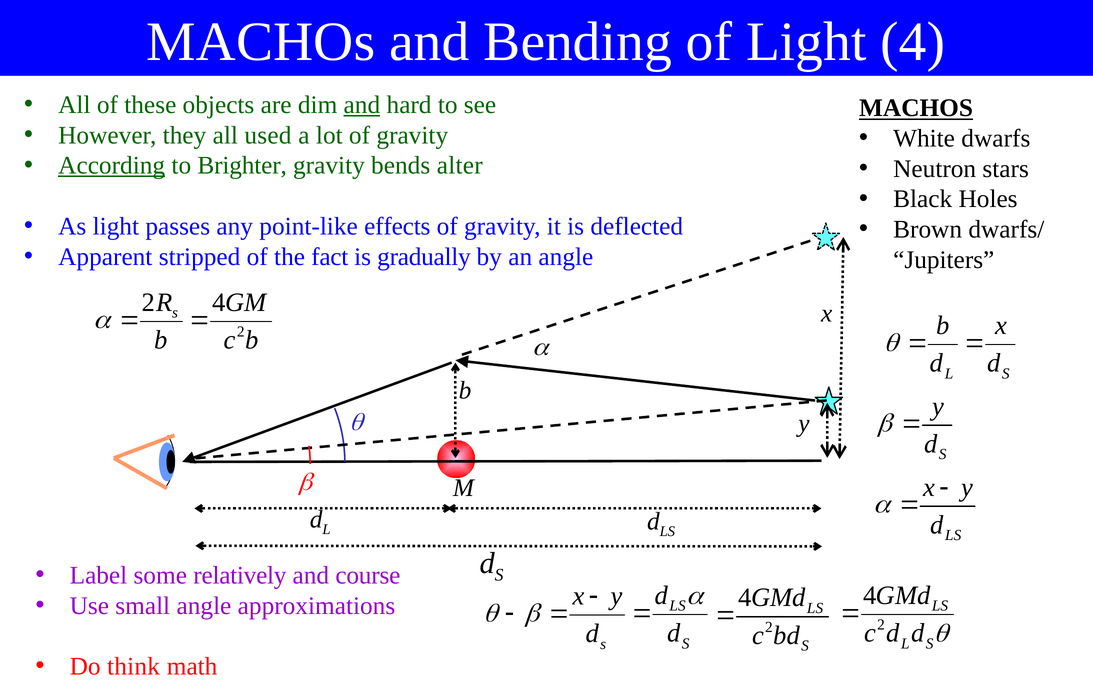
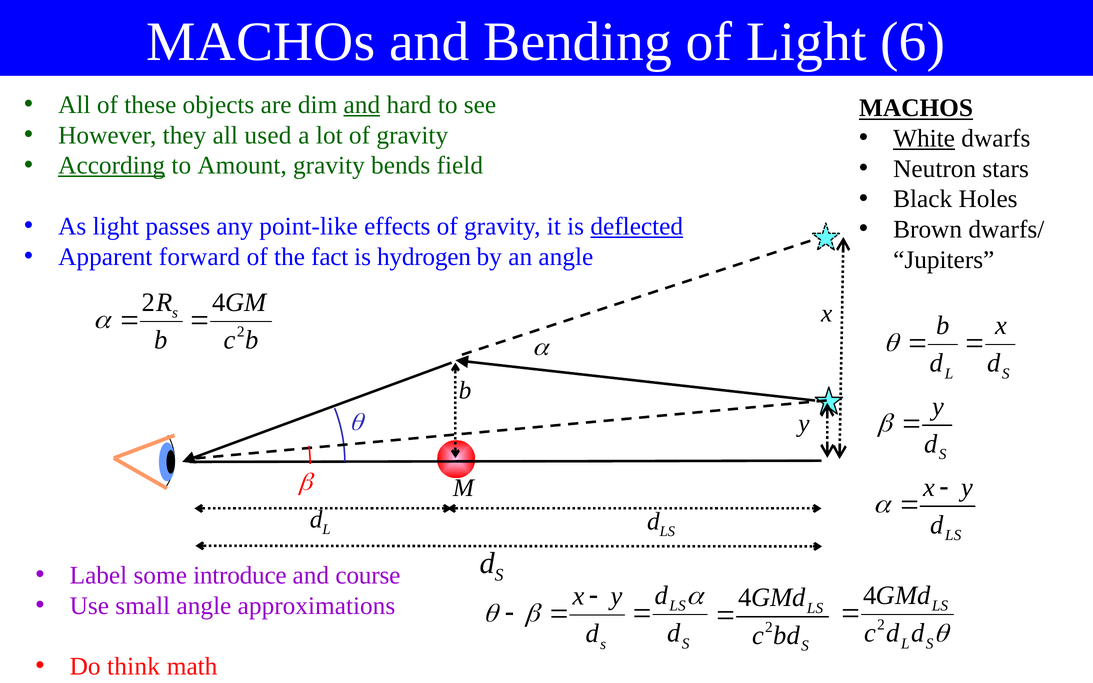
Light 4: 4 -> 6 (913, 42)
White underline: none -> present (924, 138)
Brighter: Brighter -> Amount (242, 166)
alter: alter -> field (460, 166)
deflected underline: none -> present (637, 226)
stripped: stripped -> forward (199, 257)
gradually: gradually -> hydrogen (424, 257)
relatively: relatively -> introduce (240, 575)
